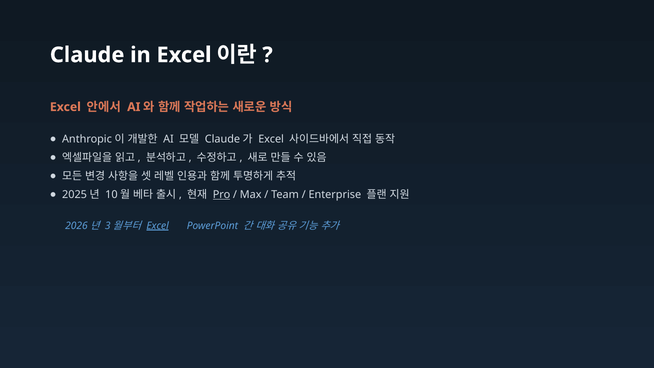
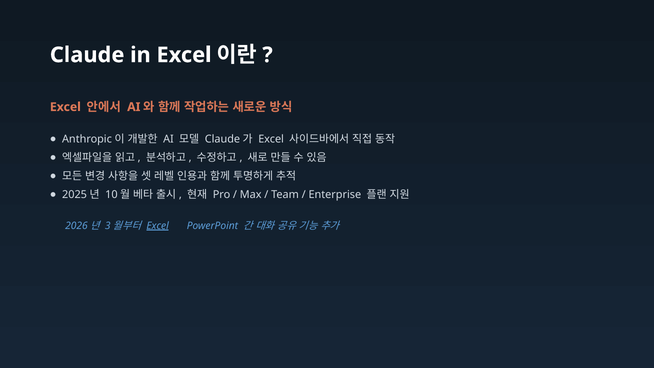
Pro underline: present -> none (222, 195)
